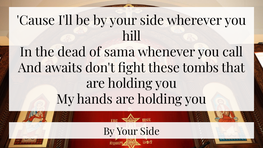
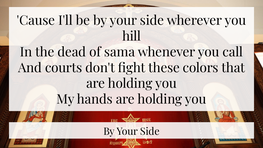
awaits: awaits -> courts (64, 68)
tombs: tombs -> colors (201, 68)
